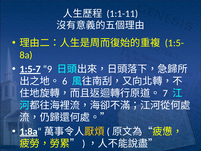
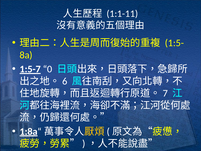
9: 9 -> 0 (48, 69)
